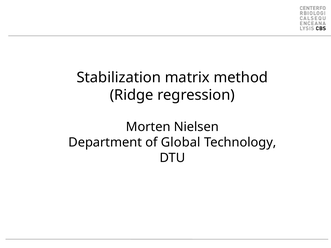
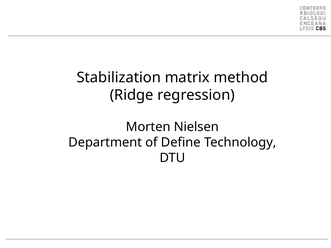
Global: Global -> Define (181, 143)
